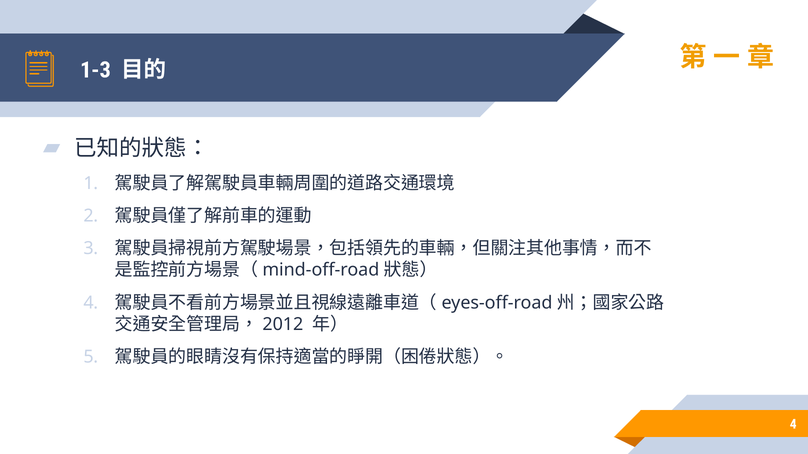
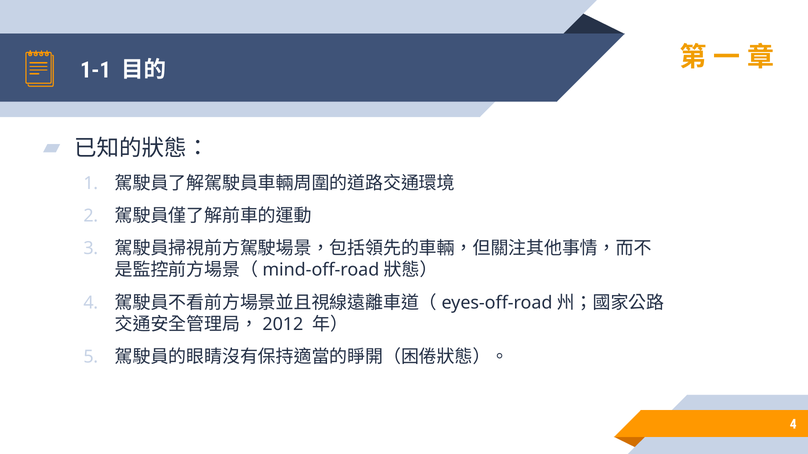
1-3: 1-3 -> 1-1 (95, 70)
